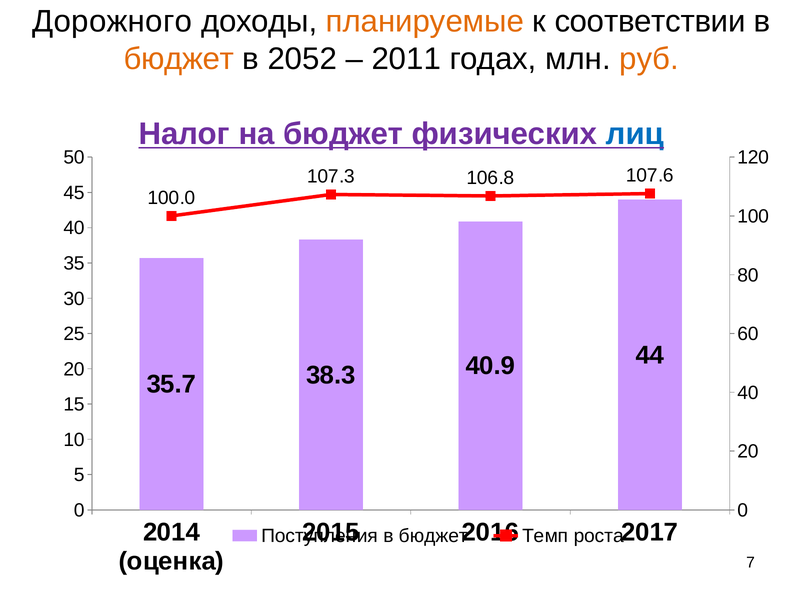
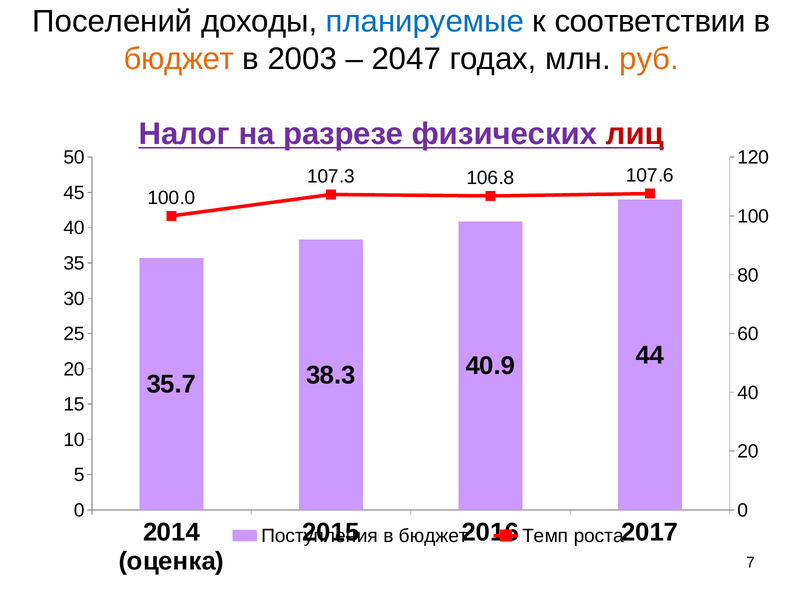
Дорожного: Дорожного -> Поселений (112, 22)
планируемые colour: orange -> blue (425, 22)
2052: 2052 -> 2003 (302, 59)
2011: 2011 -> 2047 (406, 59)
на бюджет: бюджет -> разрезе (343, 134)
лиц colour: blue -> red (635, 134)
